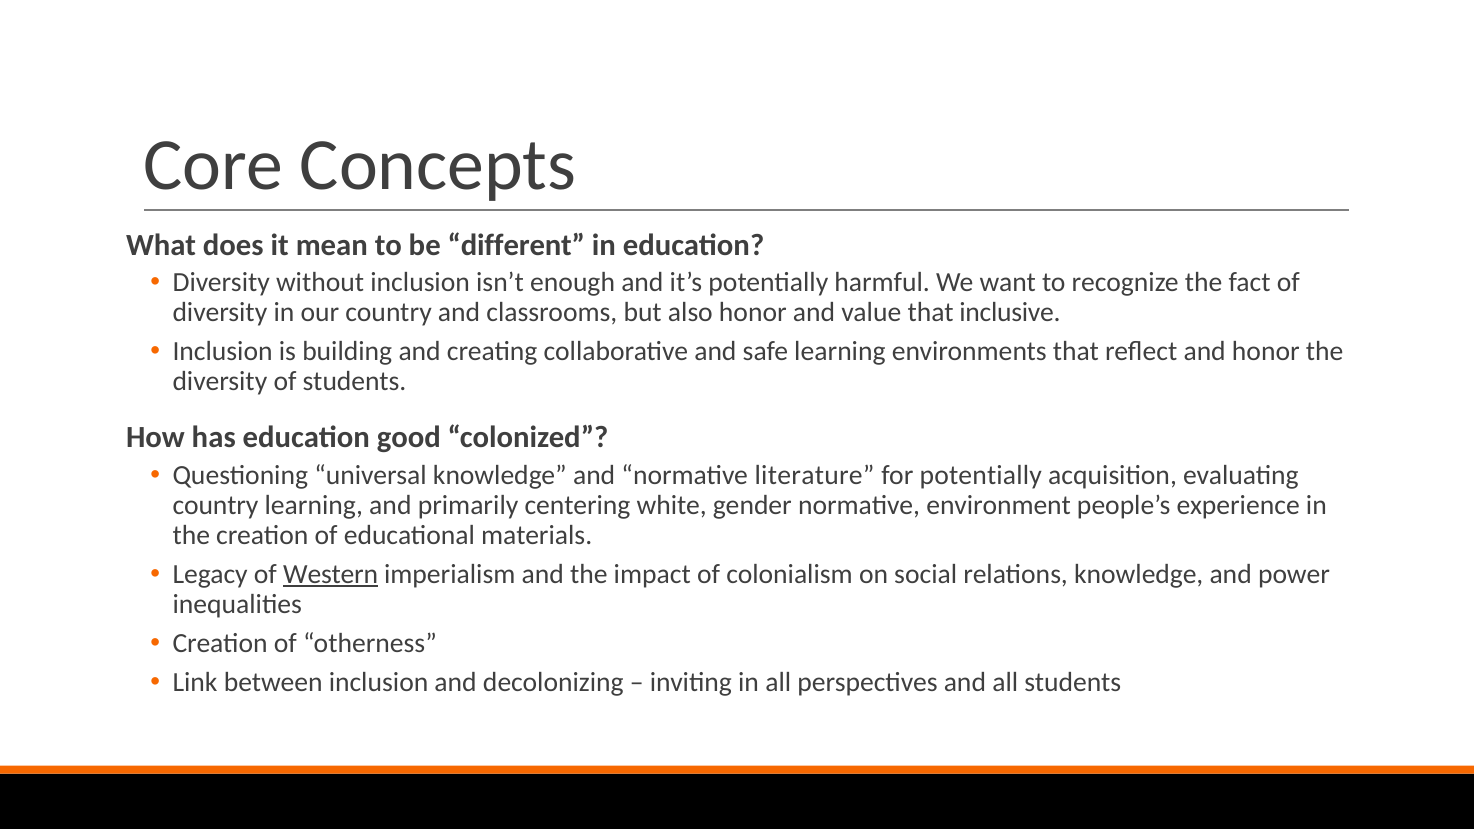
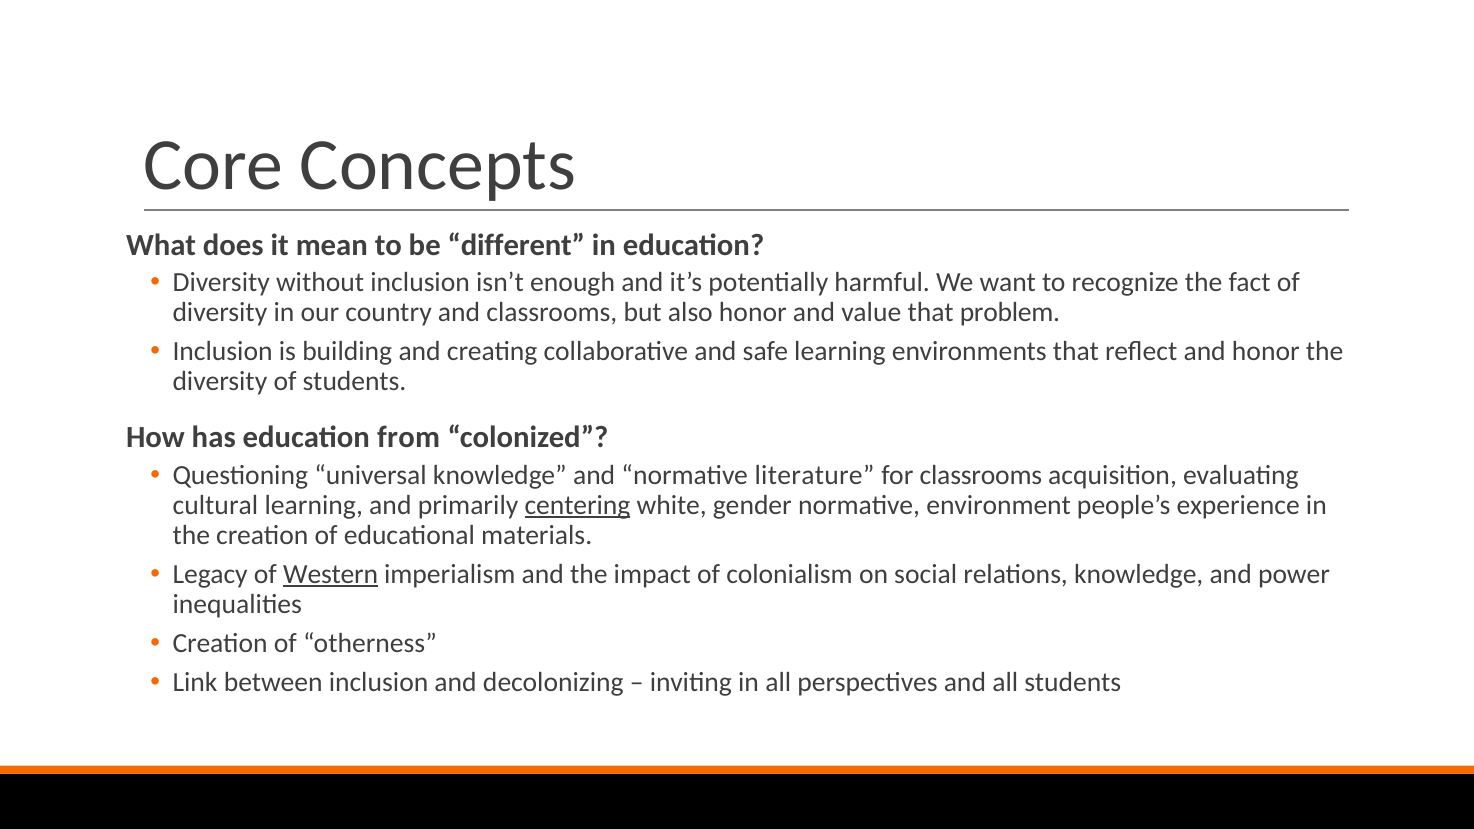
inclusive: inclusive -> problem (1010, 313)
good: good -> from (409, 438)
for potentially: potentially -> classrooms (981, 475)
country: country -> cultural (215, 505)
centering underline: none -> present (577, 505)
